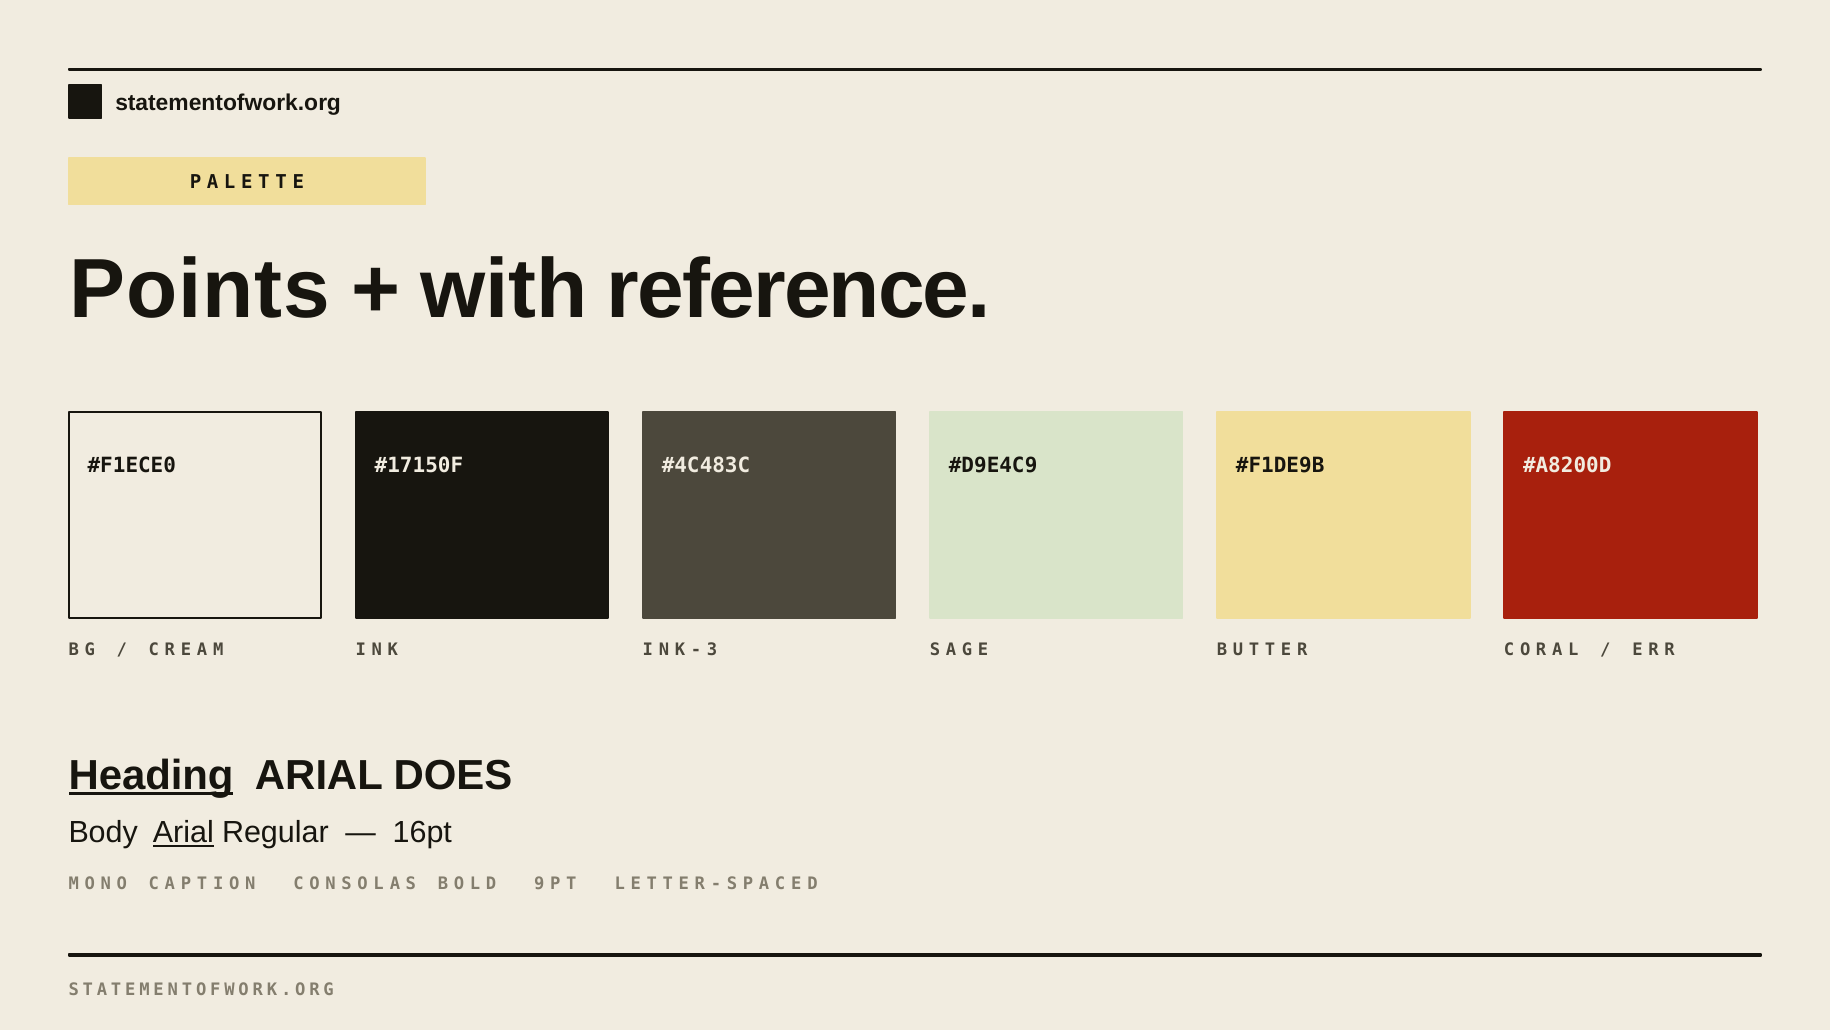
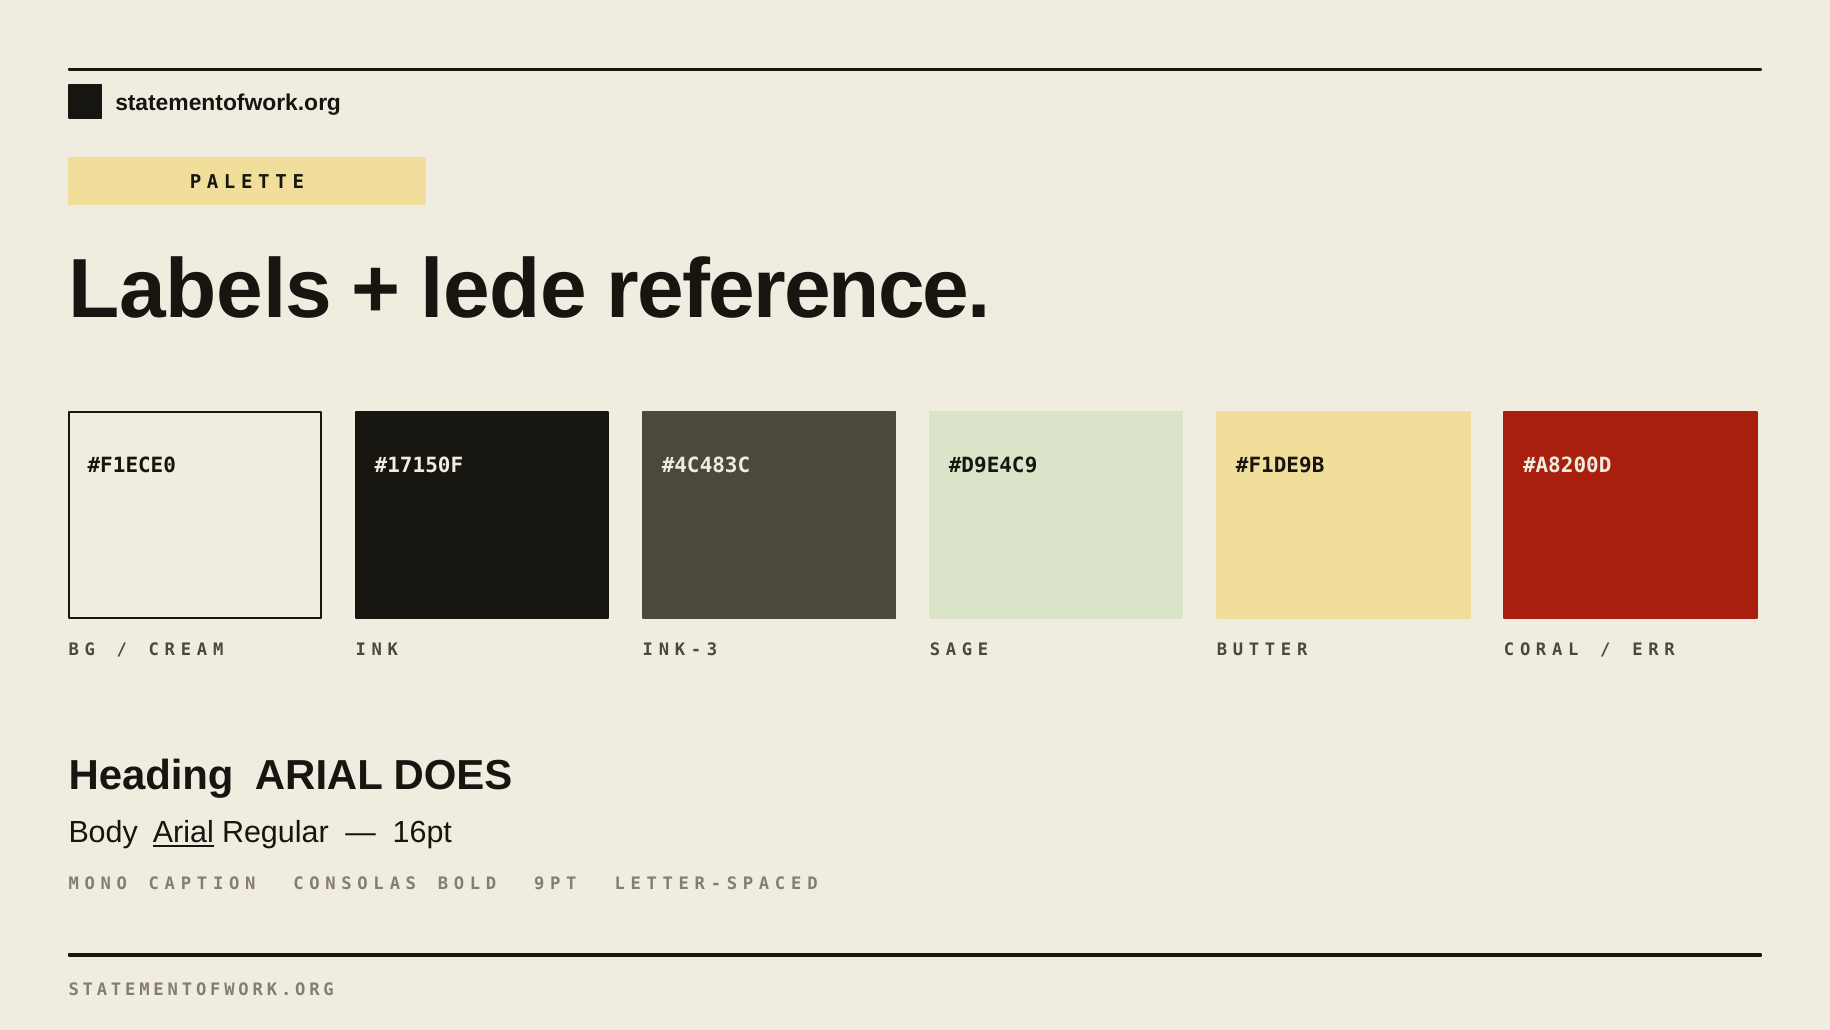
Points: Points -> Labels (201, 289)
with: with -> lede (504, 289)
Heading underline: present -> none (151, 775)
